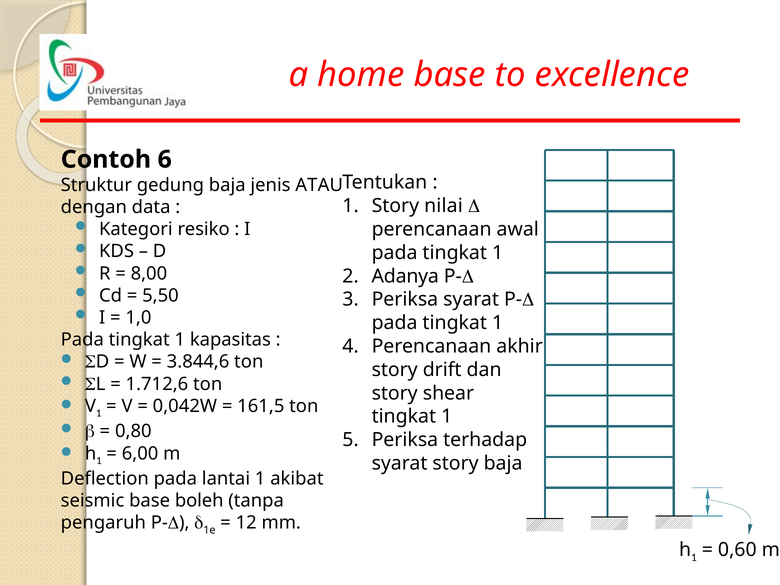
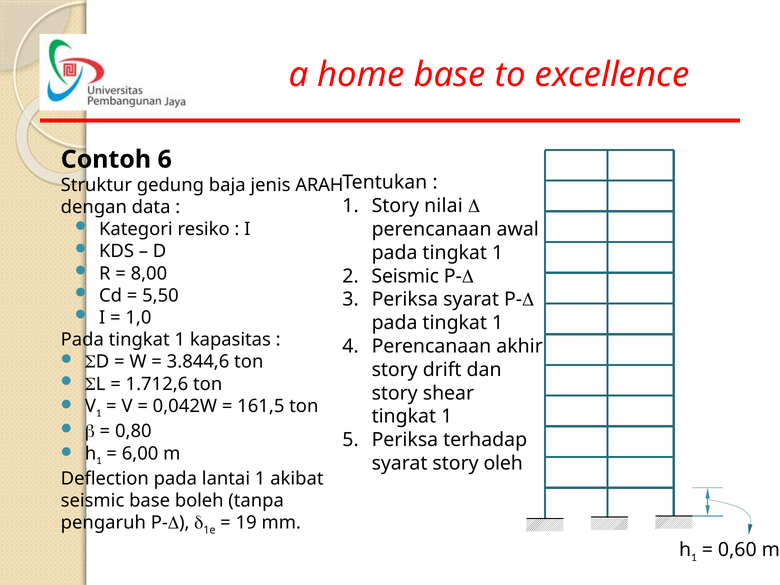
ATAU: ATAU -> ARAH (319, 185)
Adanya: Adanya -> Seismic (405, 276)
story baja: baja -> oleh (503, 463)
12: 12 -> 19 (246, 523)
